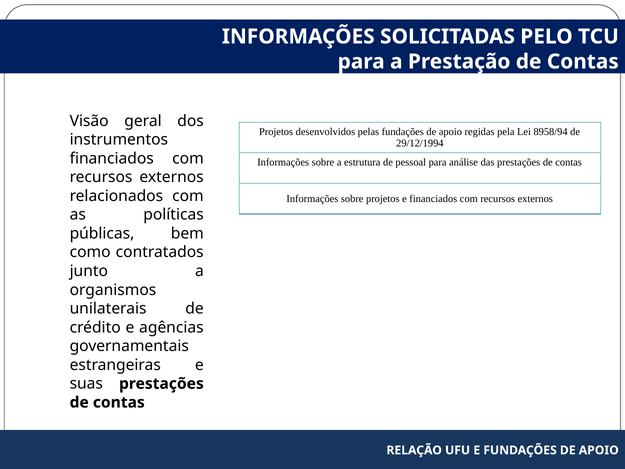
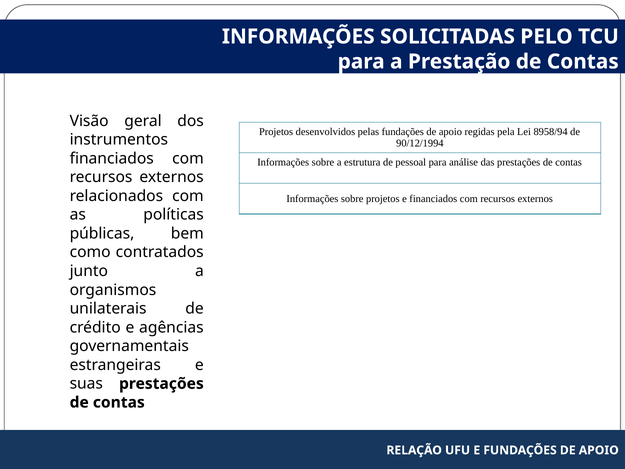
29/12/1994: 29/12/1994 -> 90/12/1994 (420, 143)
